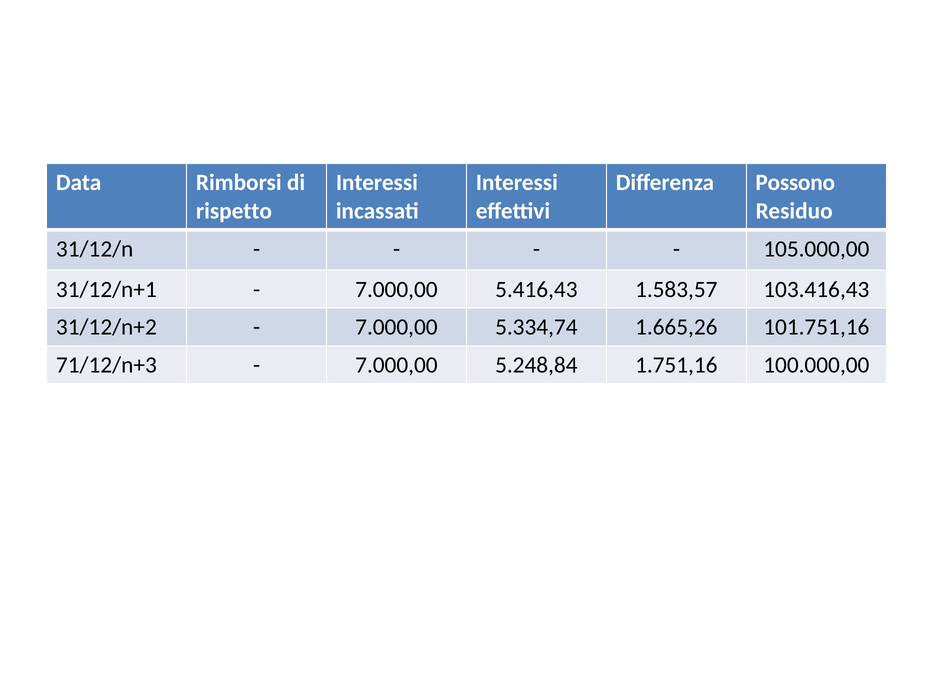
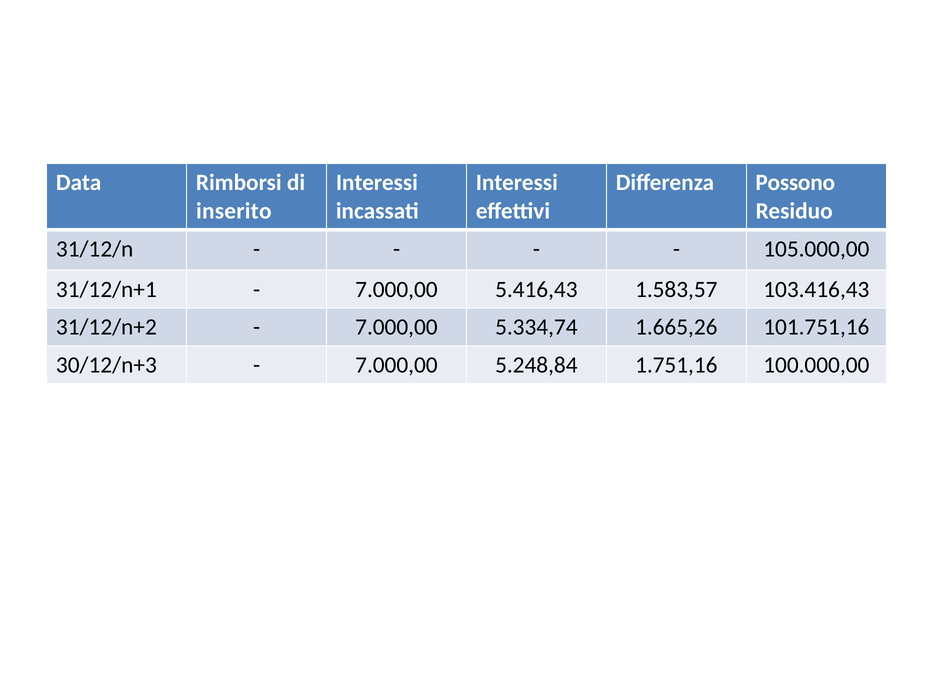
rispetto: rispetto -> inserito (234, 211)
71/12/n+3: 71/12/n+3 -> 30/12/n+3 (106, 365)
